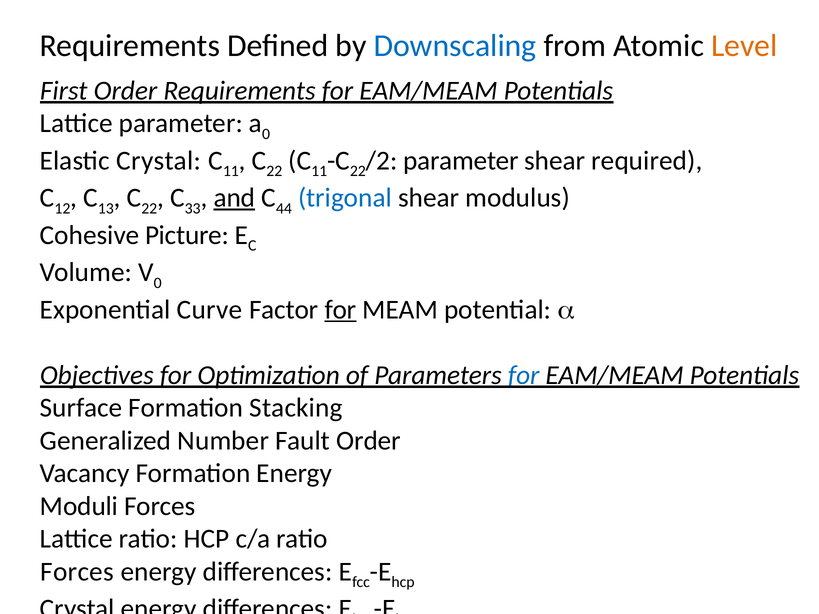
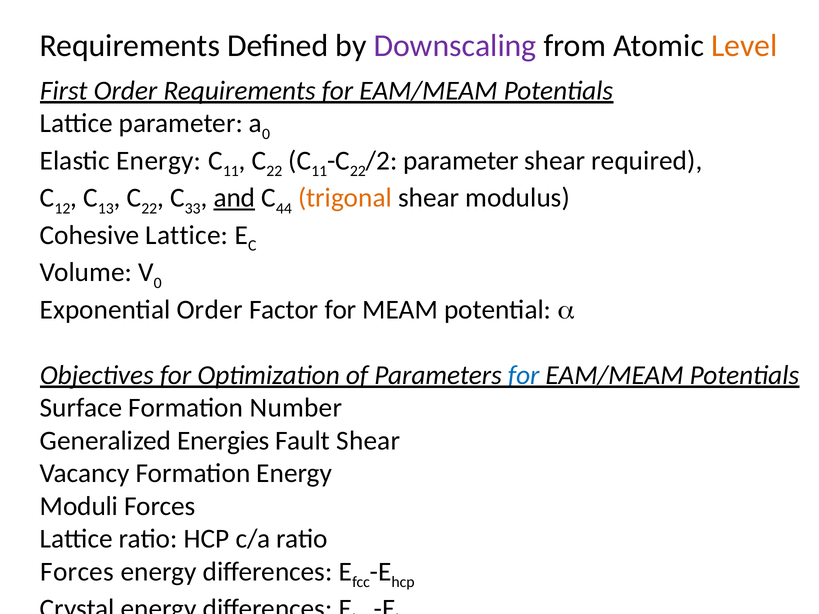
Downscaling colour: blue -> purple (455, 46)
Elastic Crystal: Crystal -> Energy (159, 161)
trigonal colour: blue -> orange (345, 198)
Cohesive Picture: Picture -> Lattice (187, 235)
Exponential Curve: Curve -> Order (210, 310)
for underline: present -> none (341, 310)
Stacking: Stacking -> Number (296, 408)
Number: Number -> Energies (223, 441)
Fault Order: Order -> Shear (368, 441)
